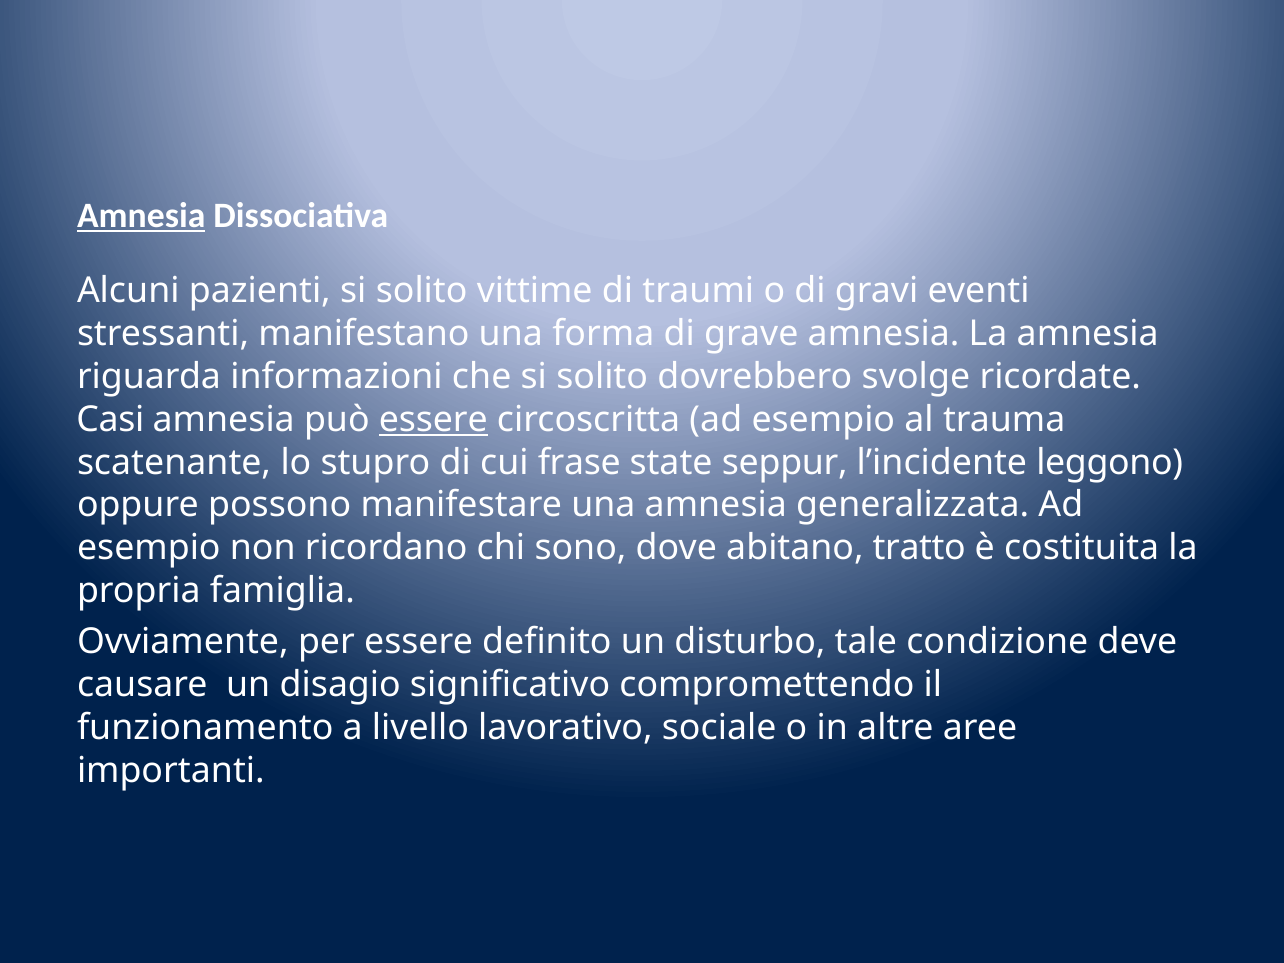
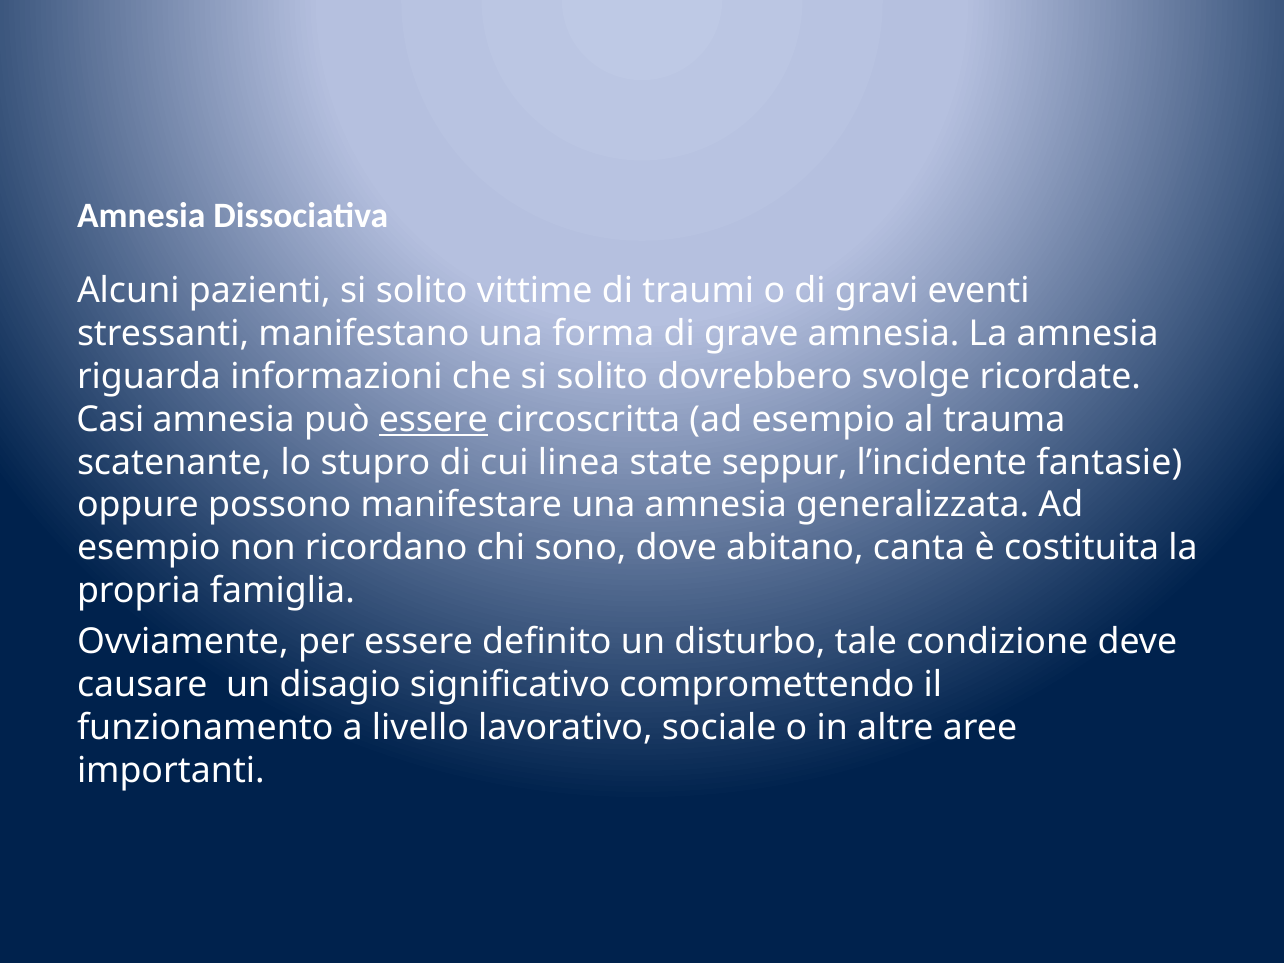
Amnesia underline: present -> none (141, 215)
frase: frase -> linea (579, 462)
leggono: leggono -> fantasie (1109, 462)
tratto: tratto -> canta (919, 548)
